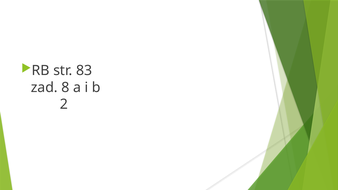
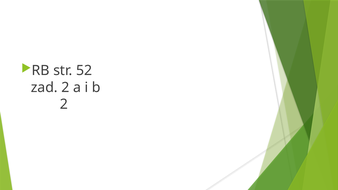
83: 83 -> 52 (84, 71)
zad 8: 8 -> 2 (65, 87)
